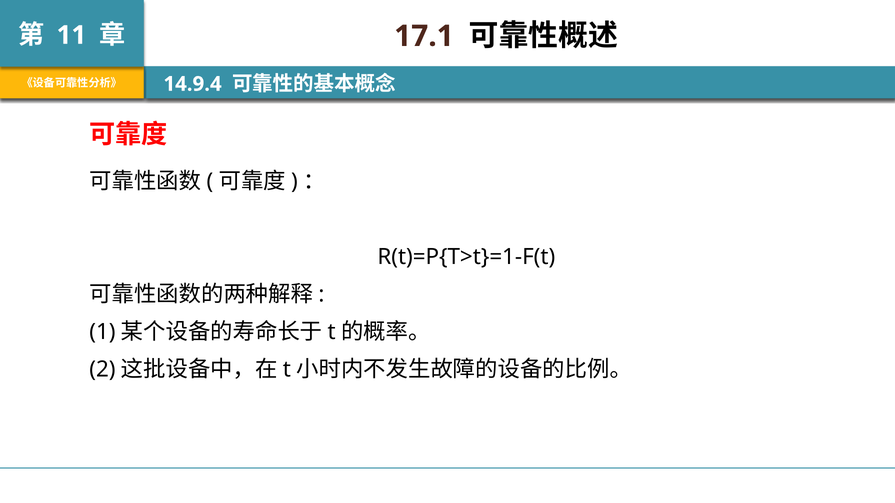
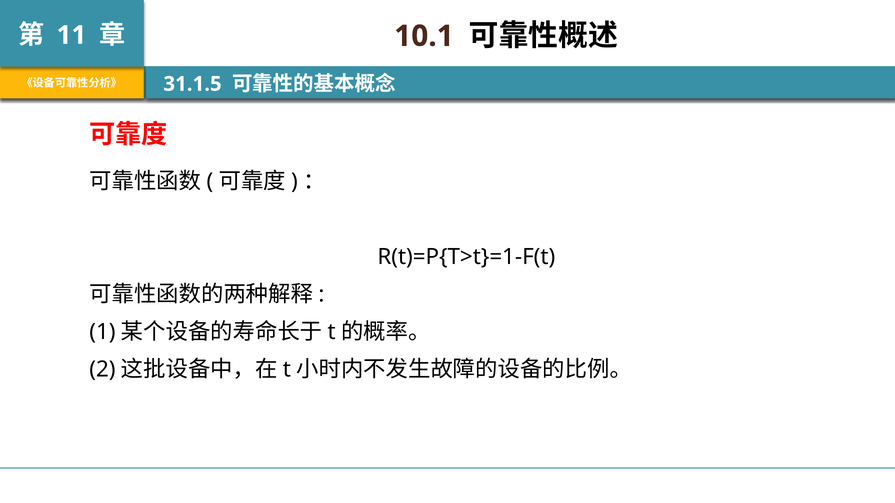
17.1: 17.1 -> 10.1 (424, 36)
14.9.4: 14.9.4 -> 31.1.5 (193, 84)
